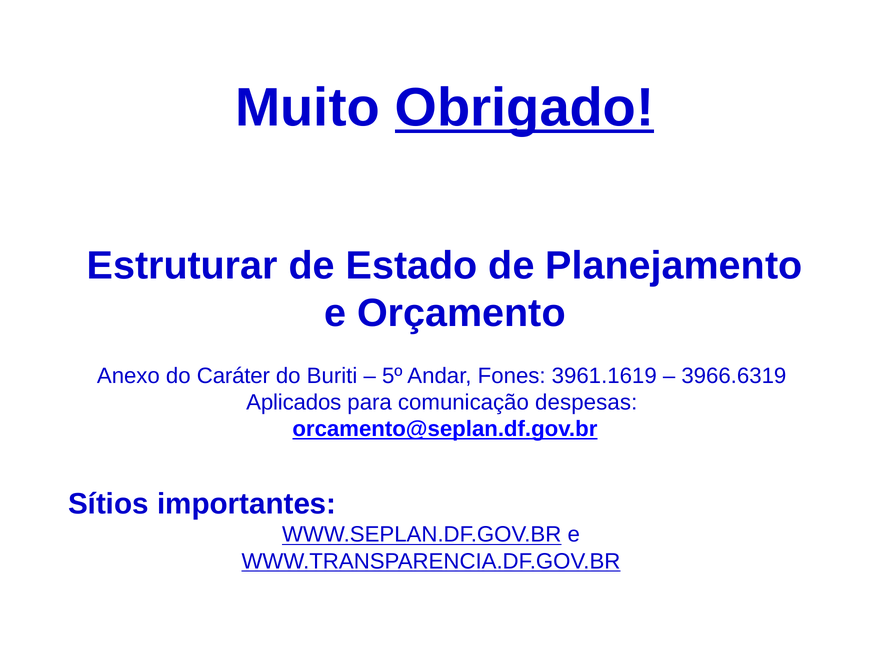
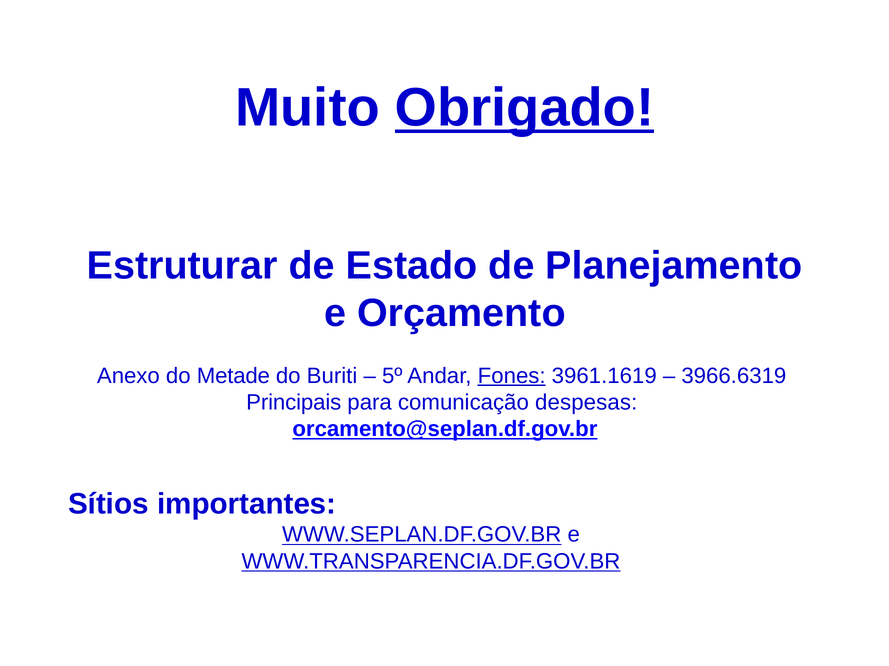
Caráter: Caráter -> Metade (233, 376)
Fones underline: none -> present (512, 376)
Aplicados: Aplicados -> Principais (294, 403)
